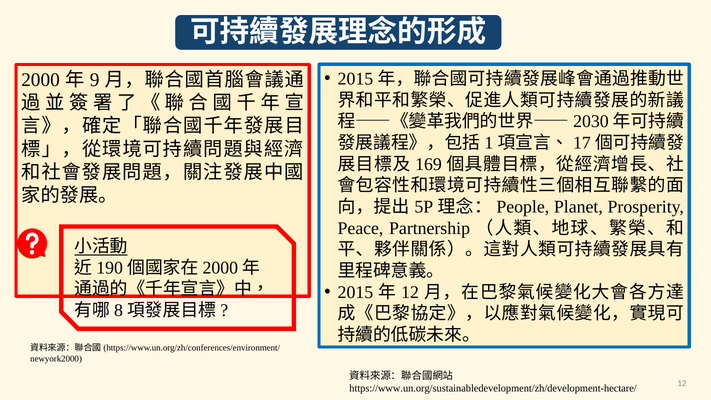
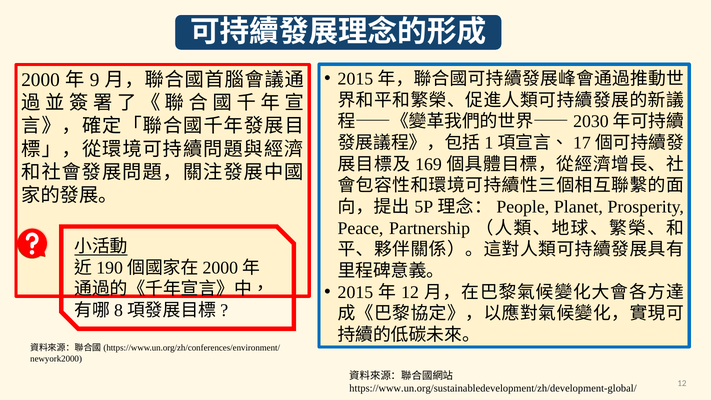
https://www.un.org/sustainabledevelopment/zh/development-hectare/: https://www.un.org/sustainabledevelopment/zh/development-hectare/ -> https://www.un.org/sustainabledevelopment/zh/development-global/ (493, 388)
